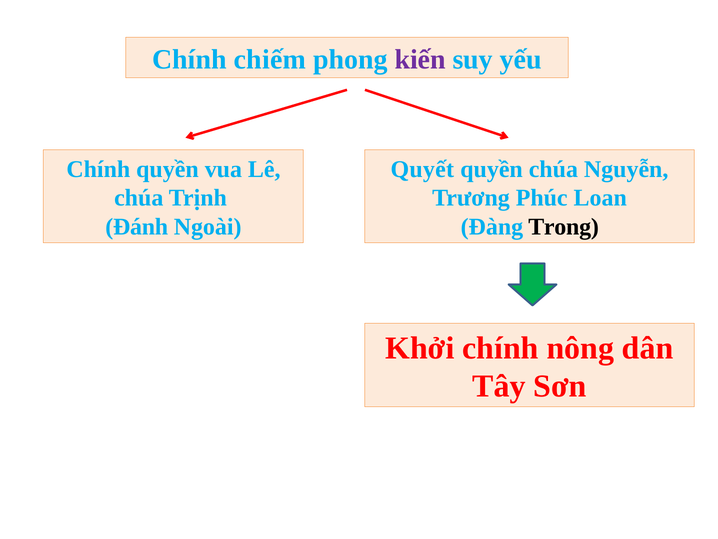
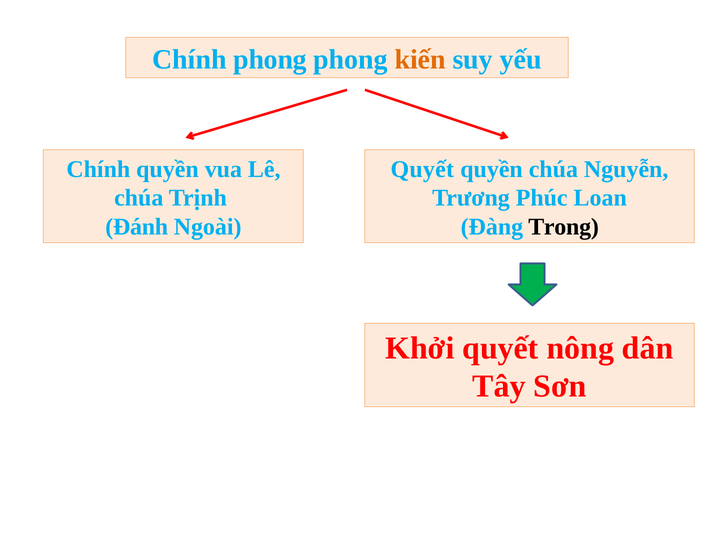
Chính chiếm: chiếm -> phong (270, 59)
kiến colour: purple -> orange (420, 59)
Khởi chính: chính -> quyết (500, 348)
